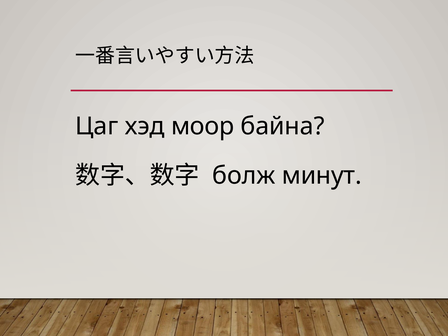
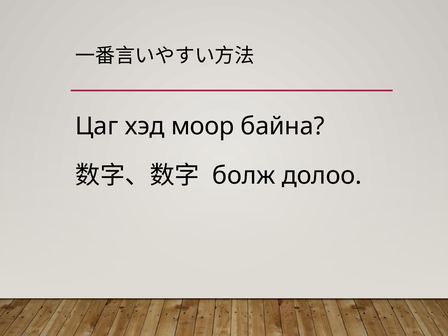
минут: минут -> долоо (322, 176)
